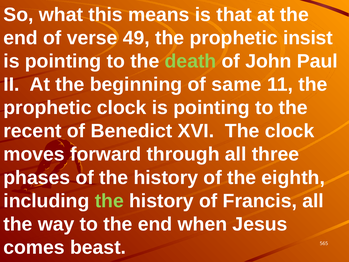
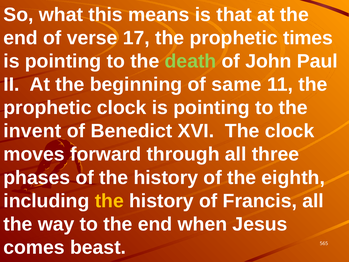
49: 49 -> 17 (136, 38)
insist: insist -> times (308, 38)
recent: recent -> invent (32, 131)
the colour: light green -> yellow (109, 201)
